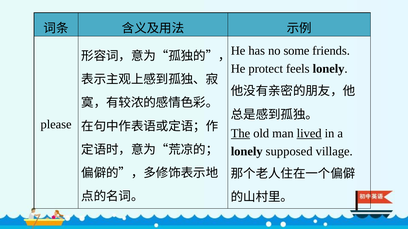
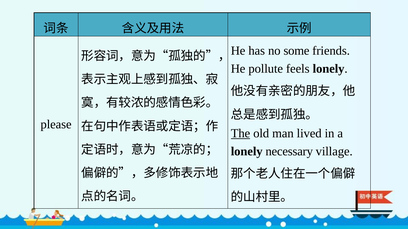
protect: protect -> pollute (266, 69)
lived underline: present -> none (309, 134)
supposed: supposed -> necessary (289, 152)
